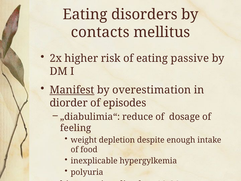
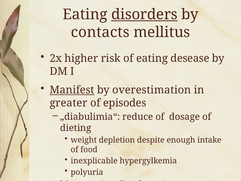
disorders underline: none -> present (144, 14)
passive: passive -> desease (190, 58)
diorder: diorder -> greater (69, 103)
feeling: feeling -> dieting (76, 128)
